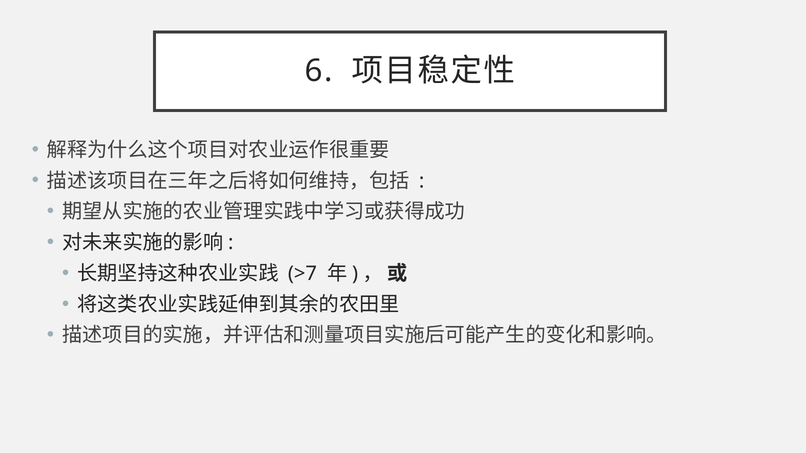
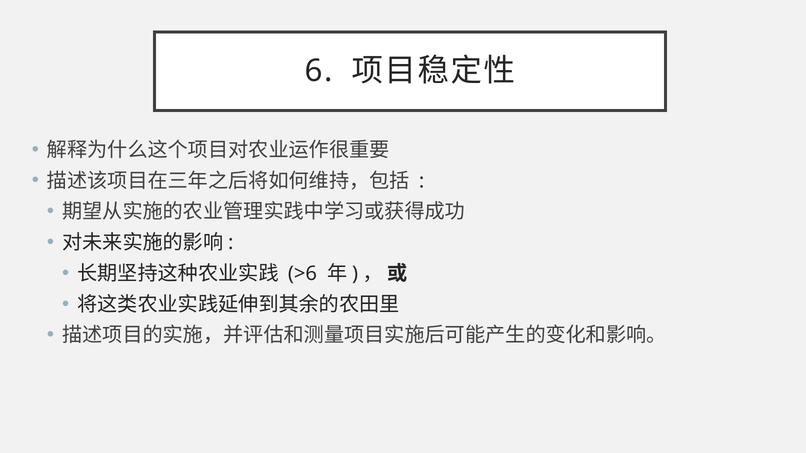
>7: >7 -> >6 (302, 274)
